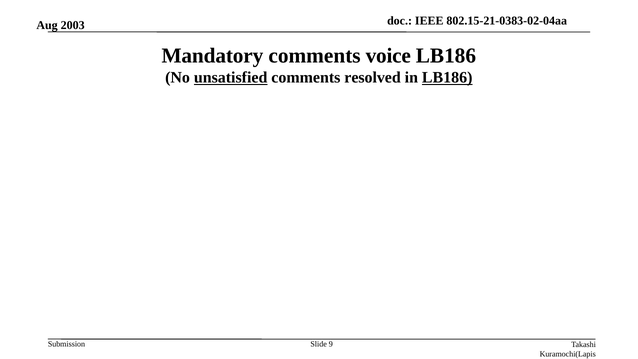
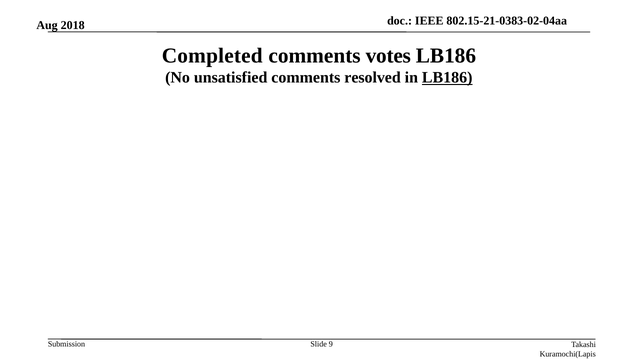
2003: 2003 -> 2018 (73, 26)
Mandatory: Mandatory -> Completed (212, 56)
voice: voice -> votes (388, 56)
unsatisfied underline: present -> none (231, 78)
